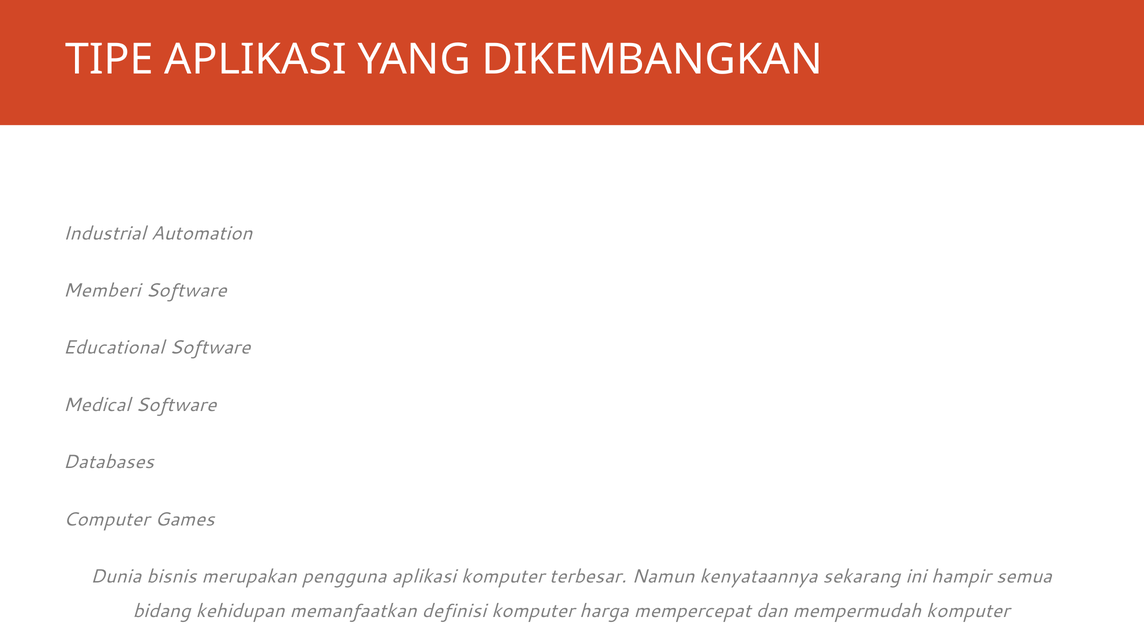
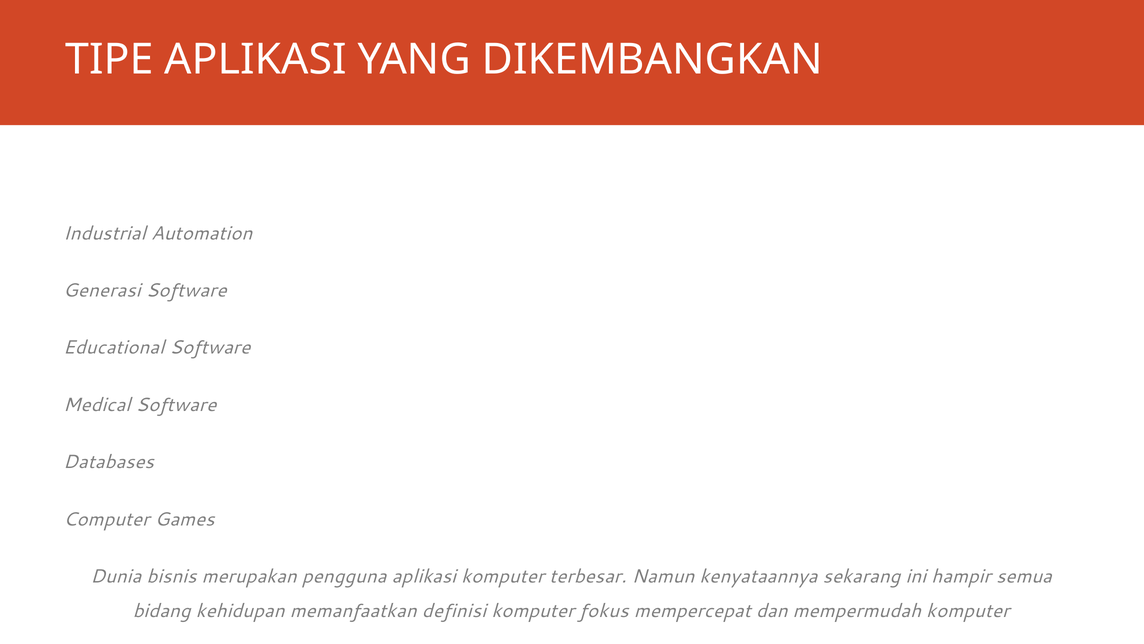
Memberi: Memberi -> Generasi (102, 290)
harga: harga -> fokus (604, 610)
